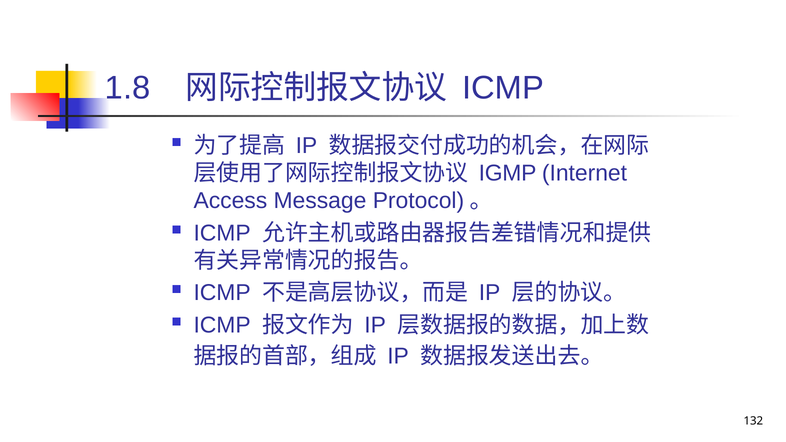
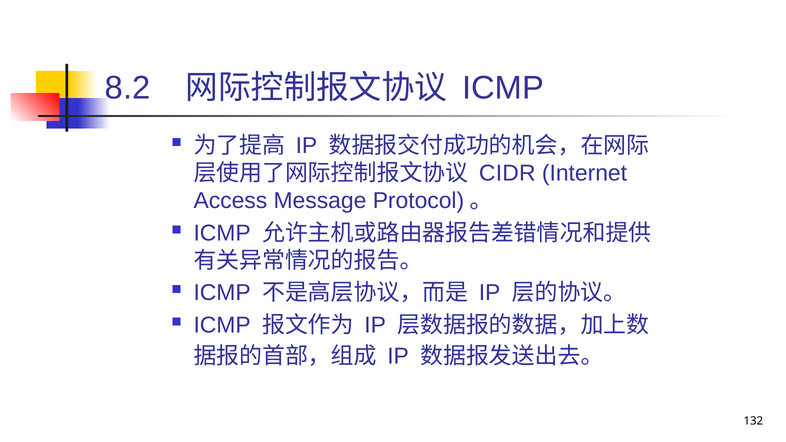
1.8: 1.8 -> 8.2 (128, 88)
IGMP: IGMP -> CIDR (507, 173)
